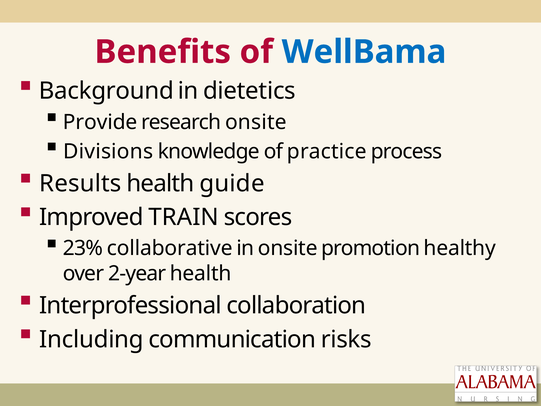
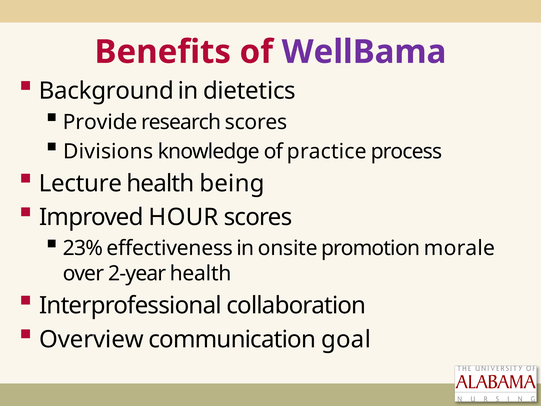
WellBama colour: blue -> purple (364, 52)
research onsite: onsite -> scores (256, 122)
Results: Results -> Lecture (81, 184)
guide: guide -> being (232, 184)
TRAIN: TRAIN -> HOUR (184, 217)
collaborative: collaborative -> effectiveness (170, 248)
healthy: healthy -> morale (460, 248)
Including: Including -> Overview (91, 339)
risks: risks -> goal (346, 339)
